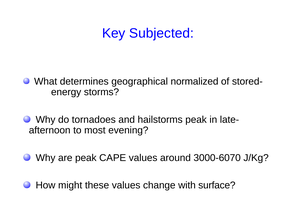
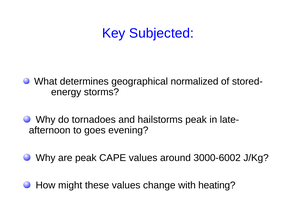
most: most -> goes (95, 130)
3000-6070: 3000-6070 -> 3000-6002 (217, 158)
surface: surface -> heating (217, 185)
